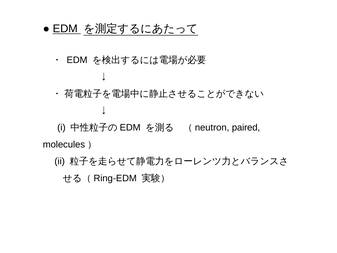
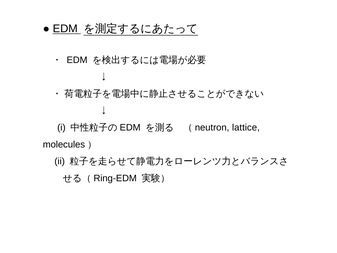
paired: paired -> lattice (246, 127)
